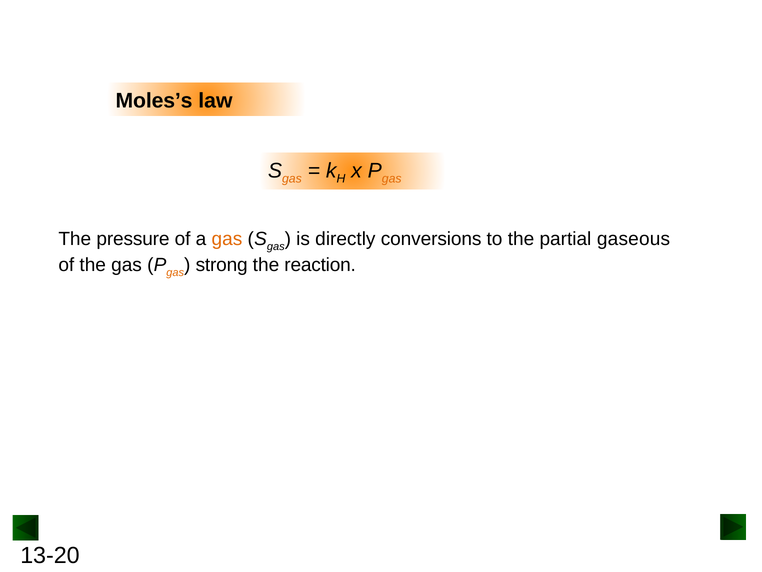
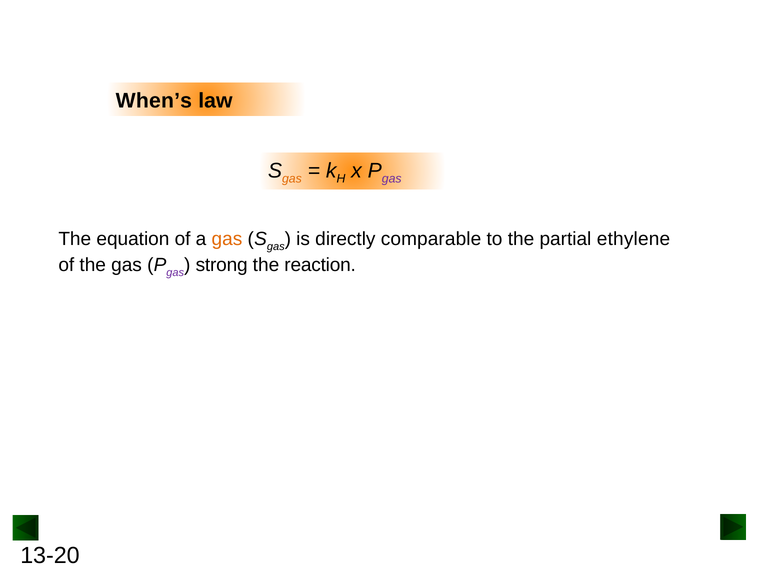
Moles’s: Moles’s -> When’s (154, 101)
gas colour: orange -> purple (392, 179)
pressure: pressure -> equation (133, 239)
conversions: conversions -> comparable (431, 239)
gaseous: gaseous -> ethylene (634, 239)
gas colour: orange -> purple (175, 272)
